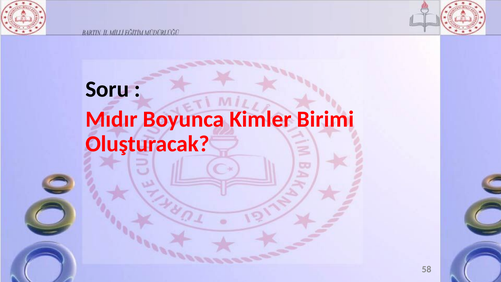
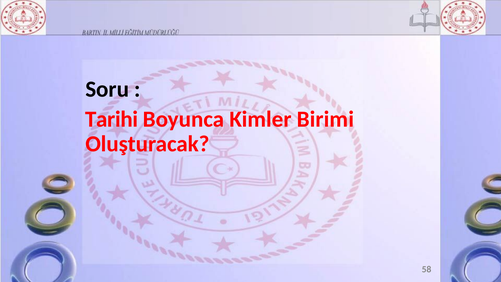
Mıdır: Mıdır -> Tarihi (112, 119)
